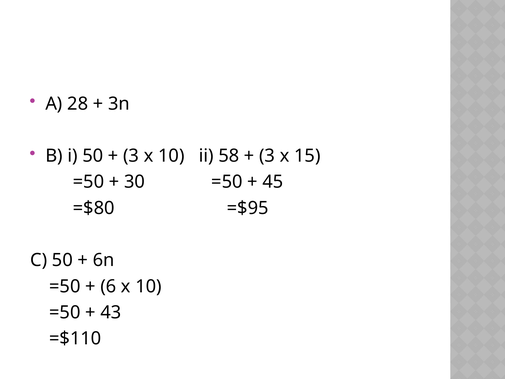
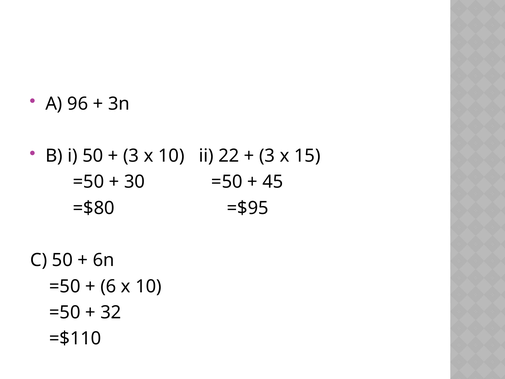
28: 28 -> 96 (78, 104)
58: 58 -> 22 (229, 156)
43: 43 -> 32 (111, 312)
